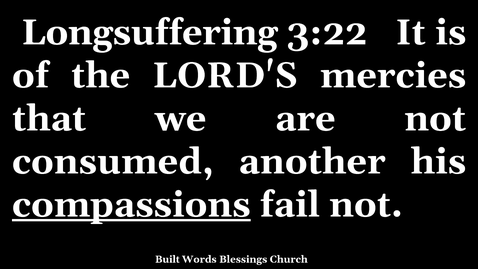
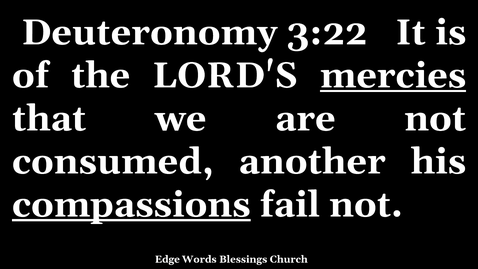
Longsuffering: Longsuffering -> Deuteronomy (149, 33)
mercies underline: none -> present (393, 76)
Built: Built -> Edge (167, 259)
